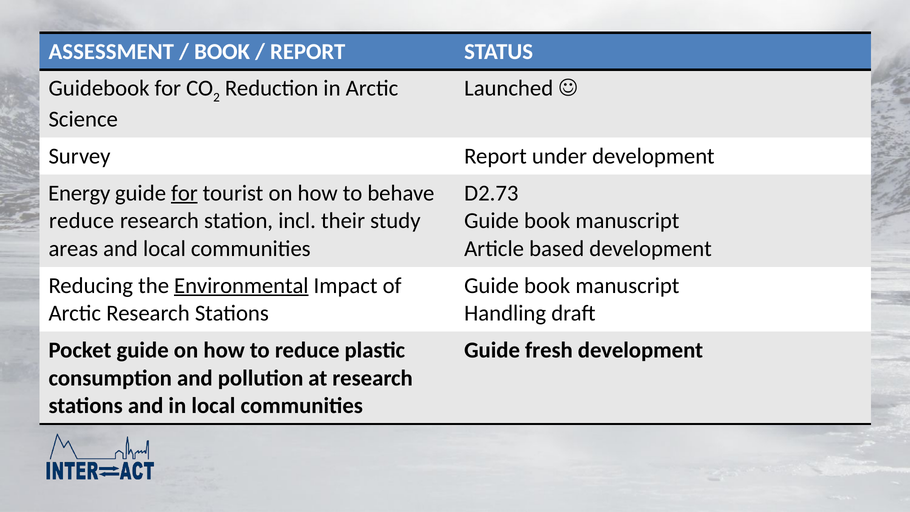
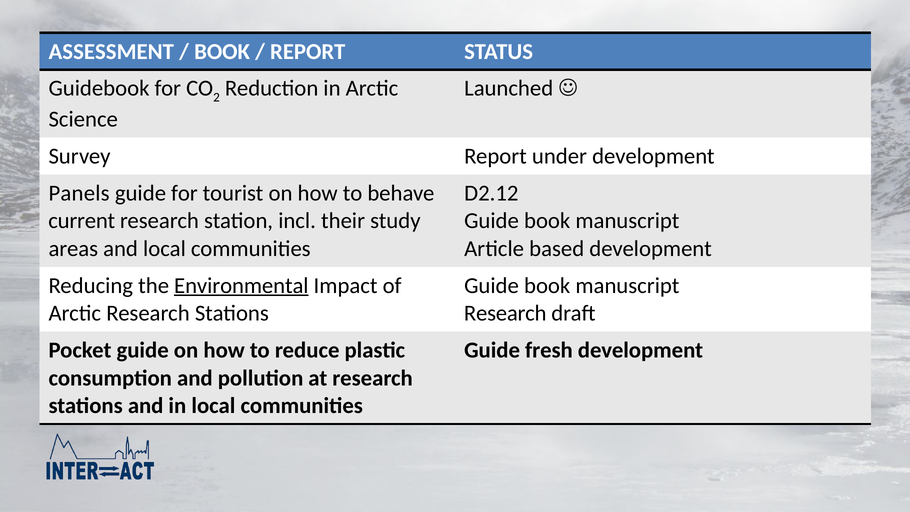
Energy: Energy -> Panels (79, 193)
for underline: present -> none (184, 193)
D2.73: D2.73 -> D2.12 (491, 193)
reduce: reduce -> current (82, 221)
Handling: Handling -> Research (505, 313)
